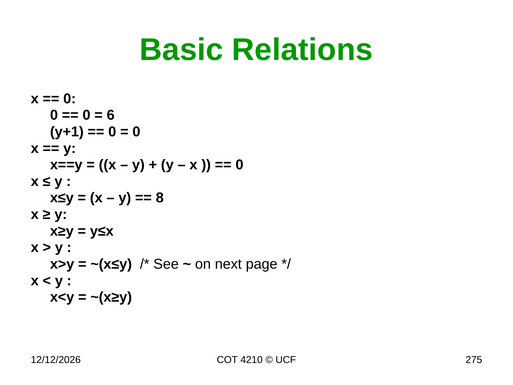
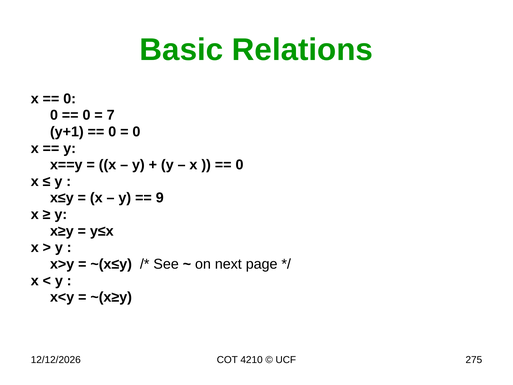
6: 6 -> 7 (111, 115)
8: 8 -> 9 (160, 198)
